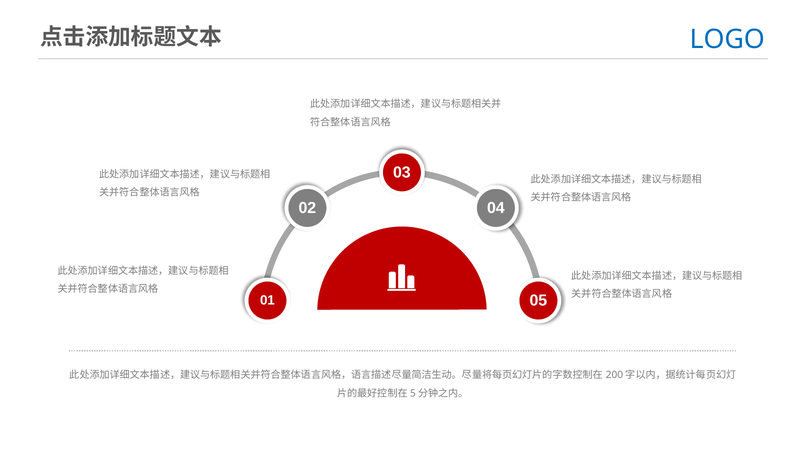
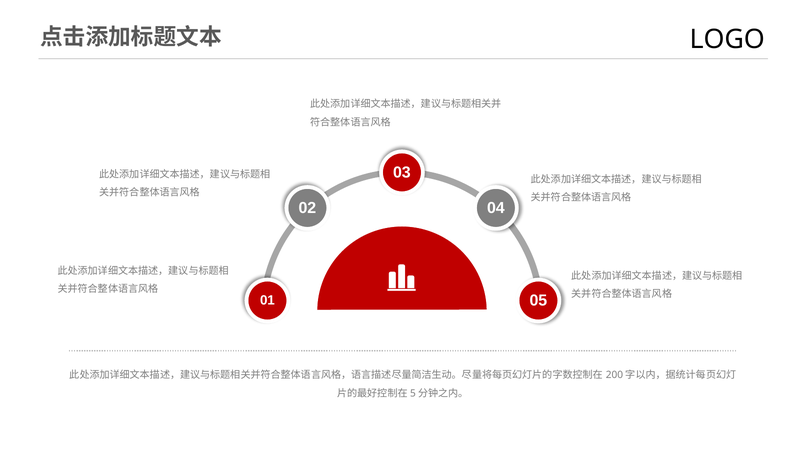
LOGO colour: blue -> black (727, 39)
